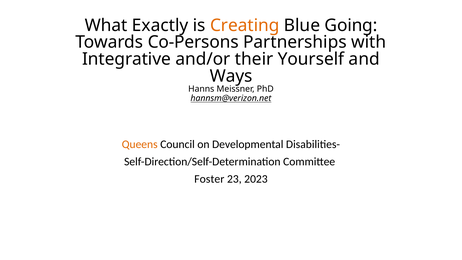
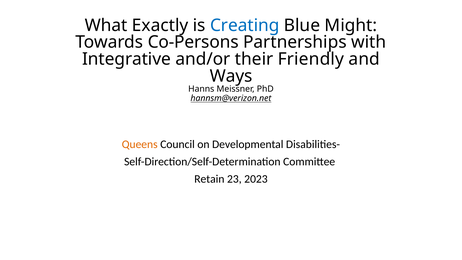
Creating colour: orange -> blue (245, 25)
Going: Going -> Might (351, 25)
Yourself: Yourself -> Friendly (311, 59)
Foster: Foster -> Retain (209, 179)
